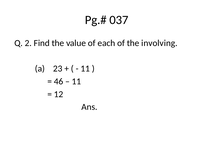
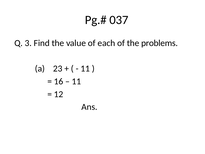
2: 2 -> 3 (28, 43)
involving: involving -> problems (160, 43)
46: 46 -> 16 (59, 81)
